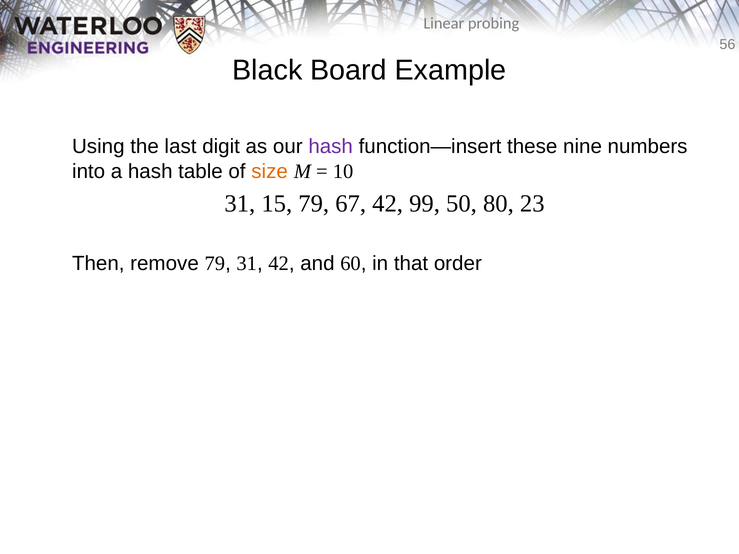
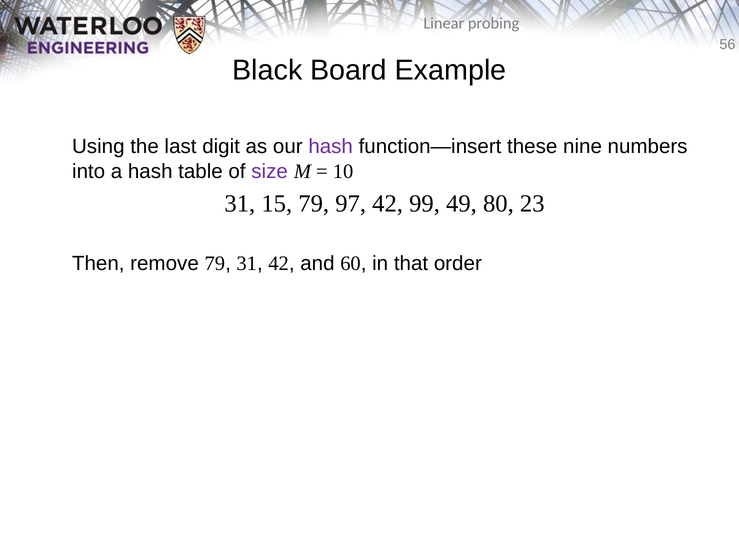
size colour: orange -> purple (270, 171)
67: 67 -> 97 (351, 204)
50: 50 -> 49 (462, 204)
